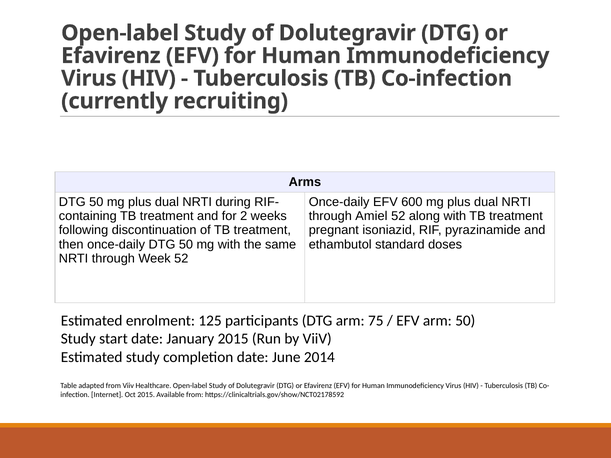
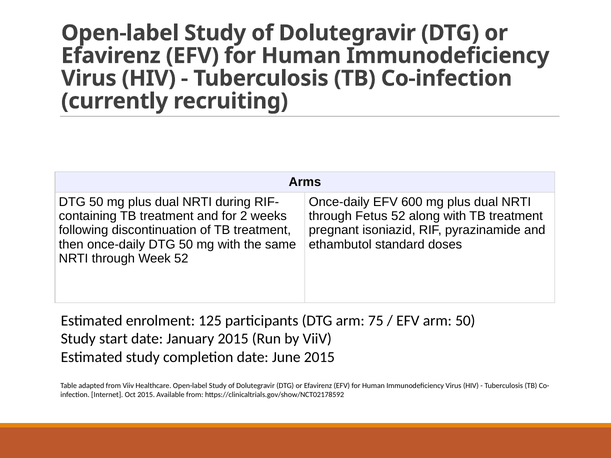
Amiel: Amiel -> Fetus (371, 216)
June 2014: 2014 -> 2015 (319, 357)
